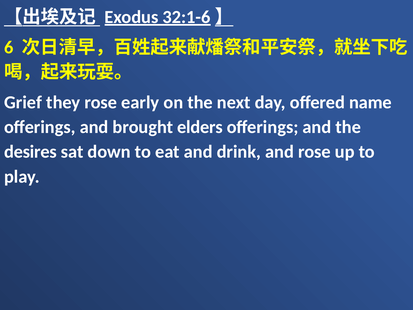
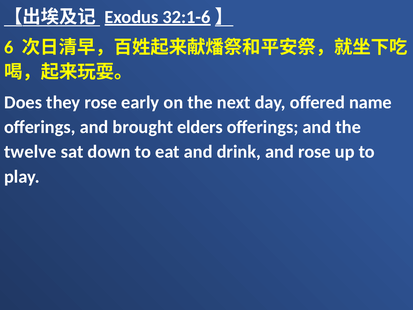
Grief: Grief -> Does (23, 102)
desires: desires -> twelve (30, 152)
